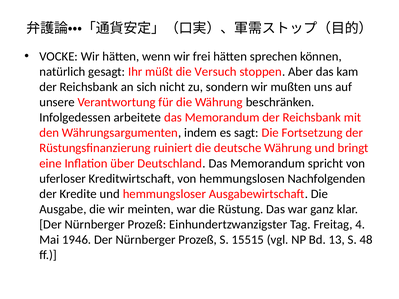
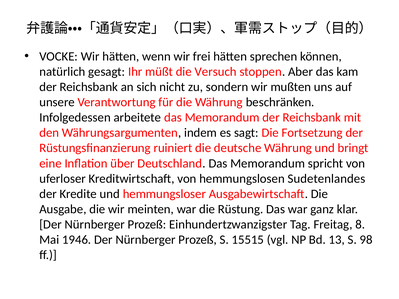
Nachfolgenden: Nachfolgenden -> Sudetenlandes (326, 179)
4: 4 -> 8 (360, 225)
48: 48 -> 98 (366, 240)
